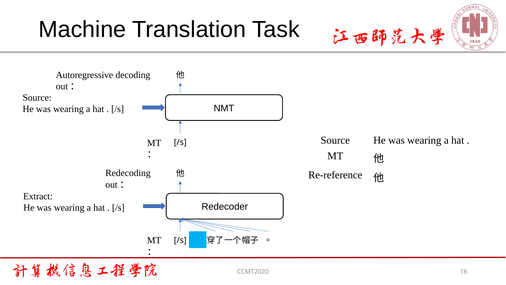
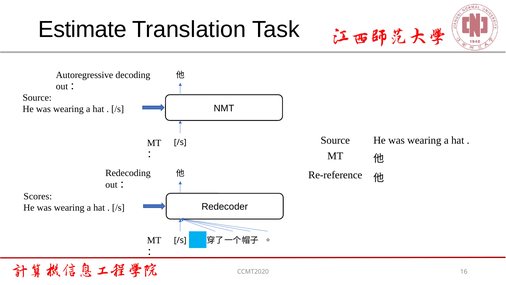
Machine: Machine -> Estimate (82, 29)
Extract: Extract -> Scores (38, 196)
